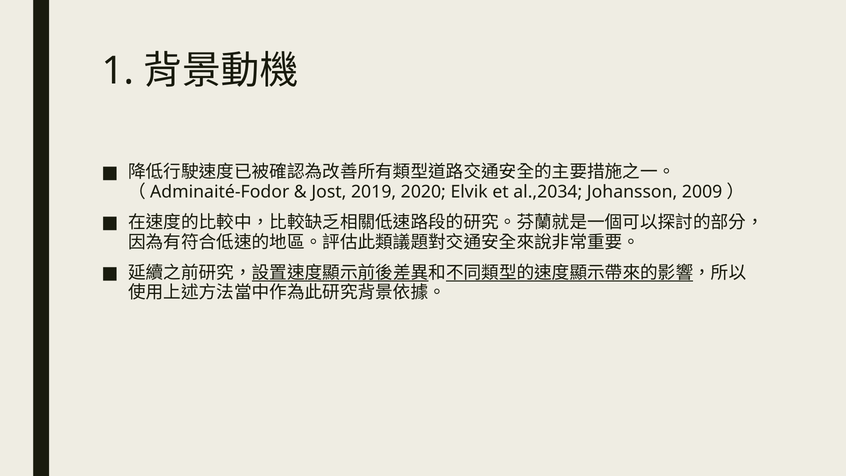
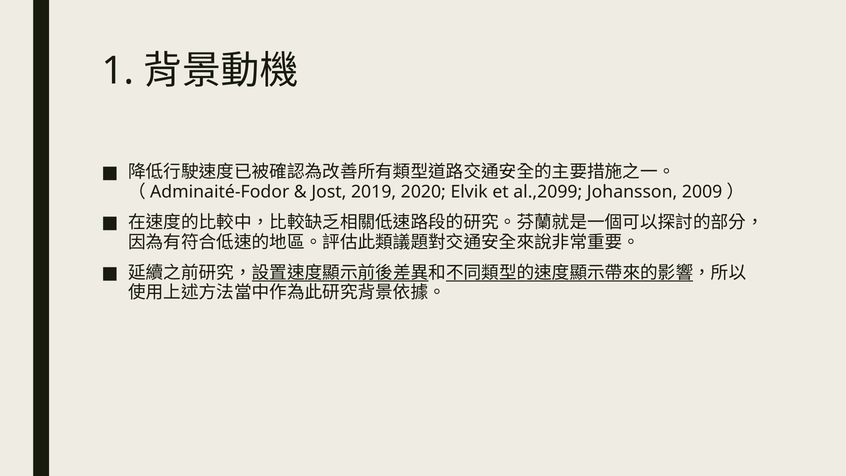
al.,2034: al.,2034 -> al.,2099 (548, 192)
